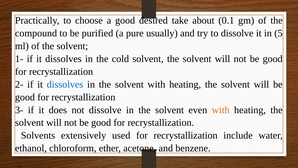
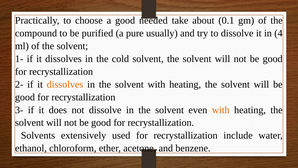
desired: desired -> needed (153, 20)
5: 5 -> 4 (278, 33)
dissolves colour: blue -> orange (65, 84)
